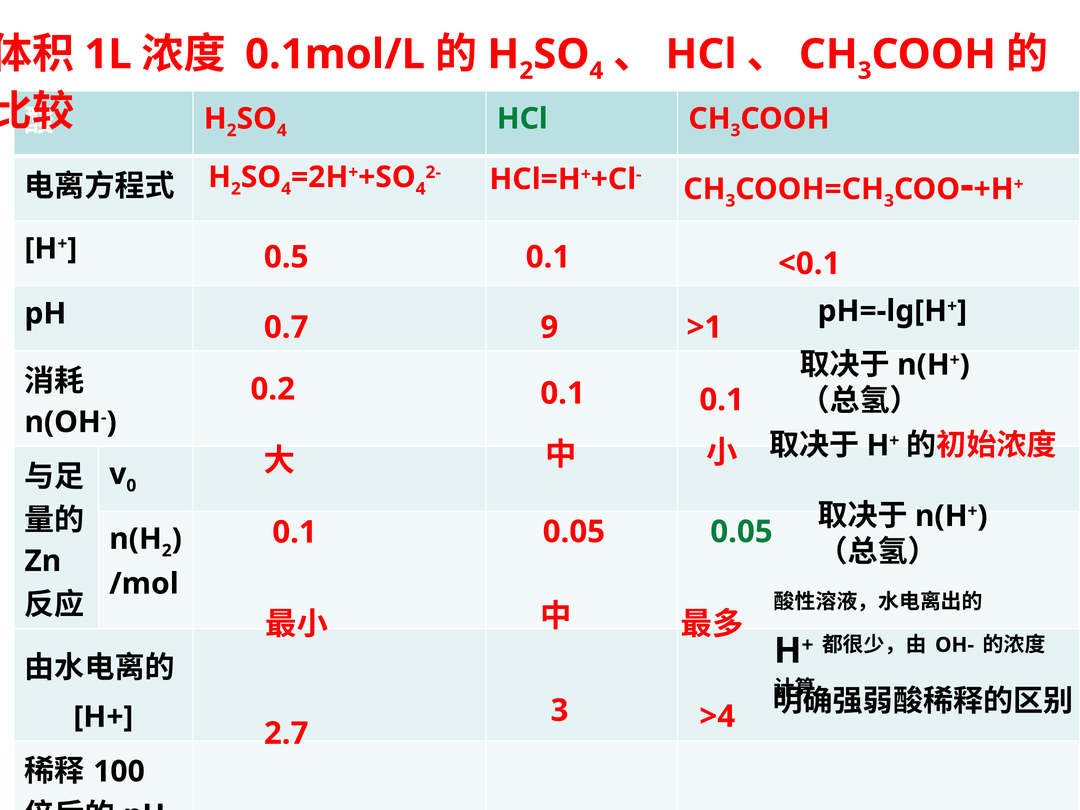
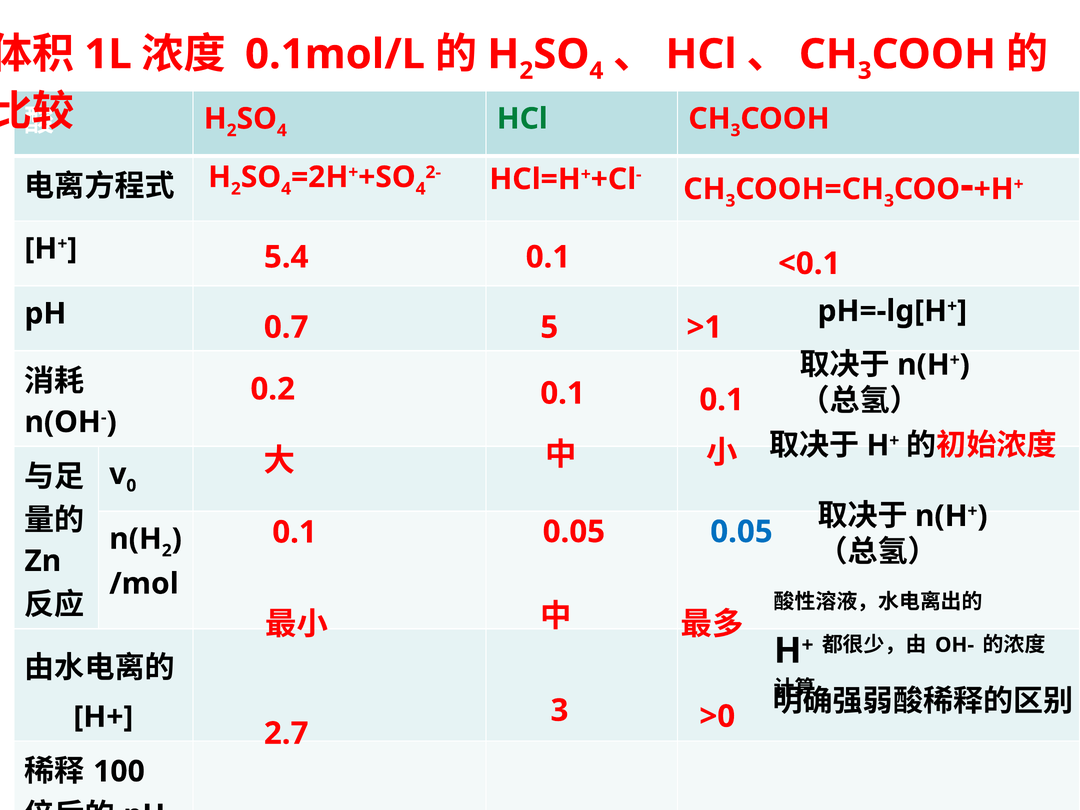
0.5: 0.5 -> 5.4 (286, 257)
9: 9 -> 5 (549, 327)
0.05 colour: green -> blue (741, 532)
>4: >4 -> >0 (717, 716)
